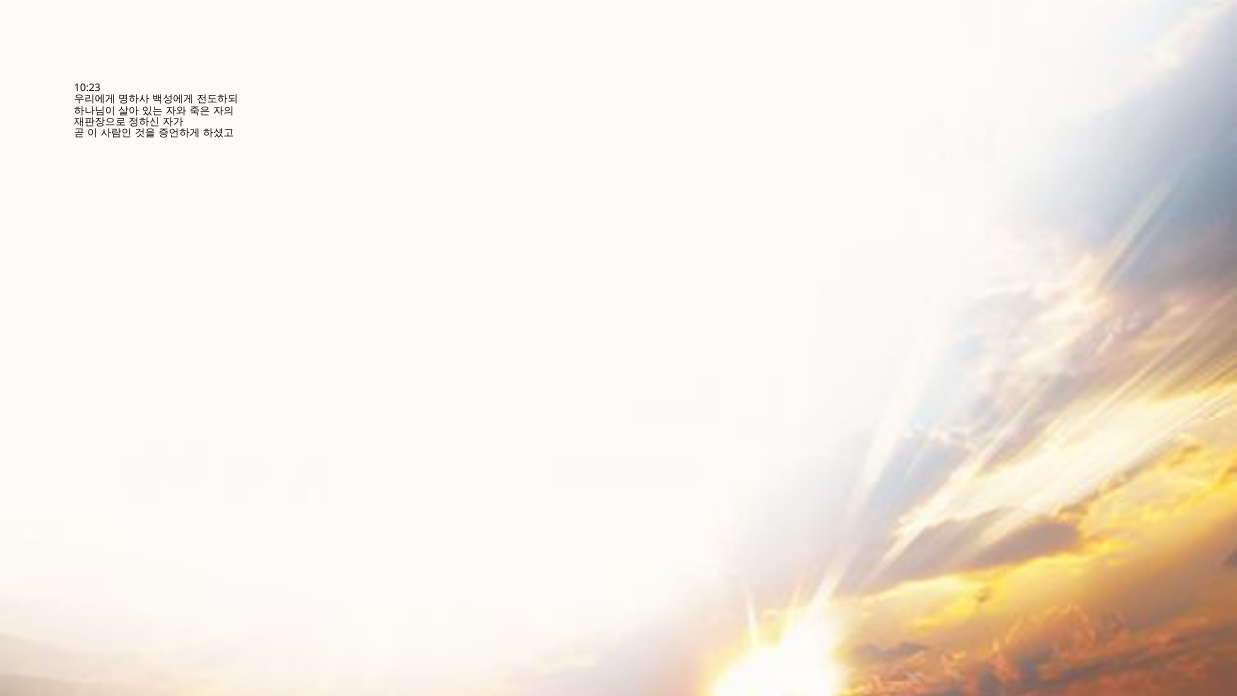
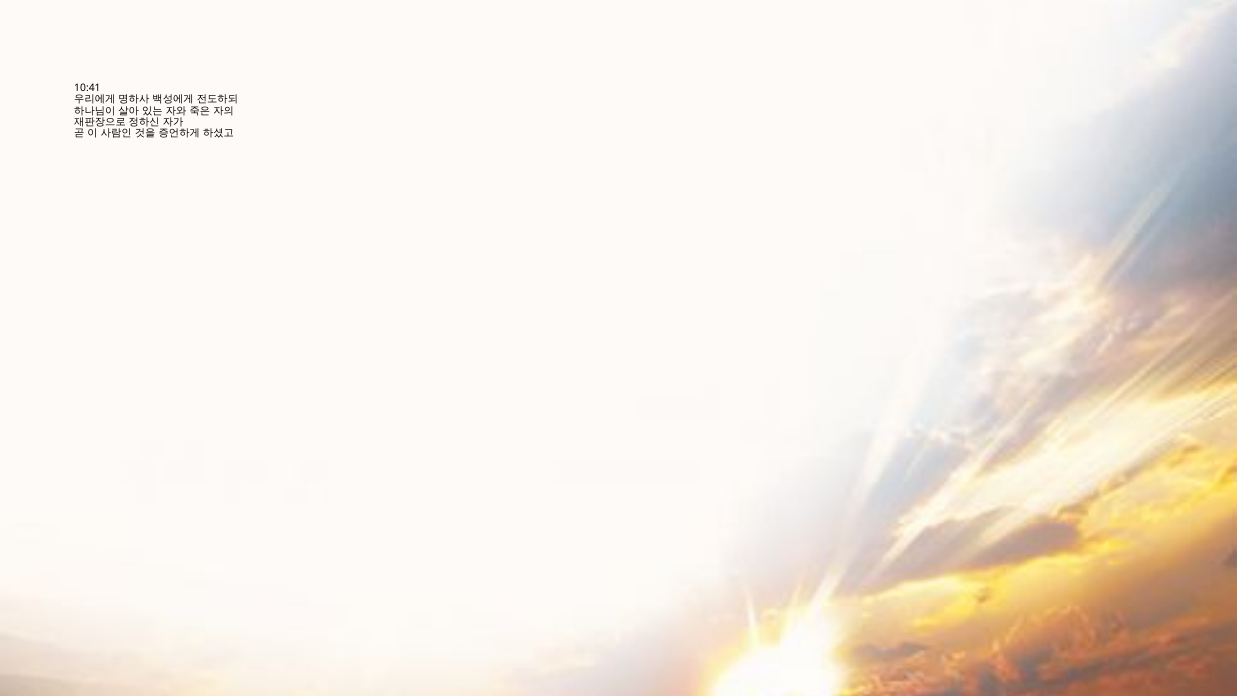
10:23: 10:23 -> 10:41 (87, 88)
